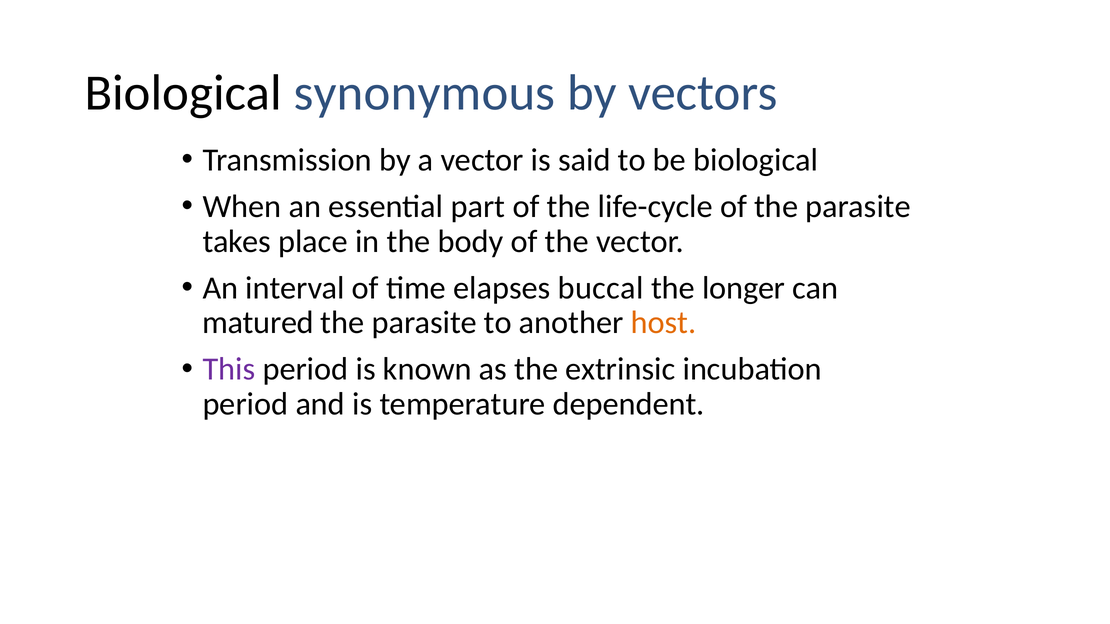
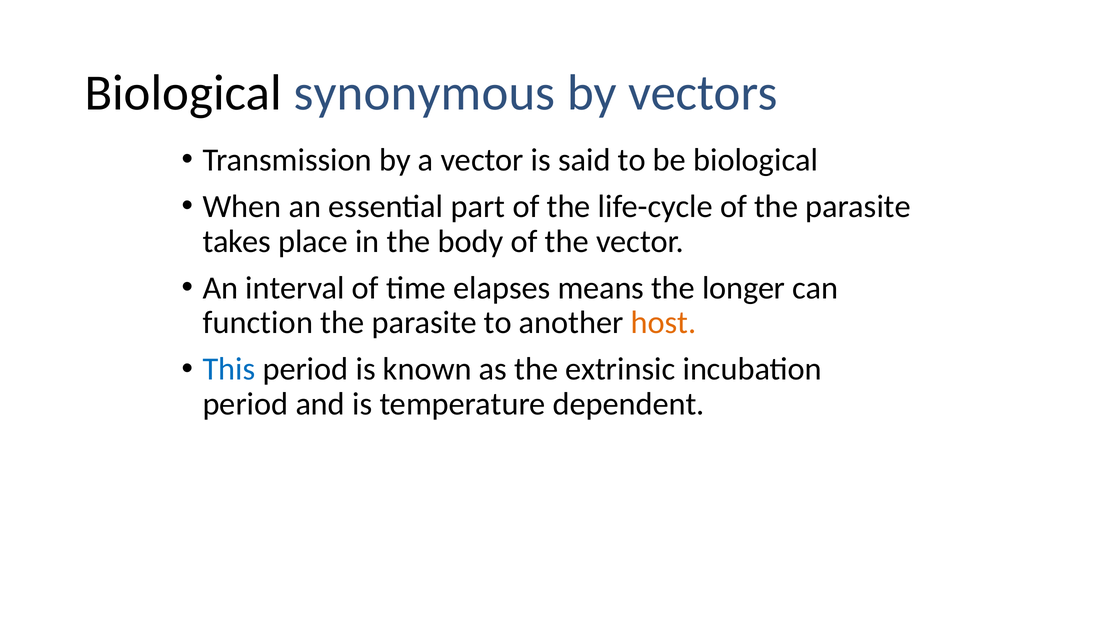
buccal: buccal -> means (601, 288)
matured: matured -> function (258, 323)
This colour: purple -> blue (229, 369)
